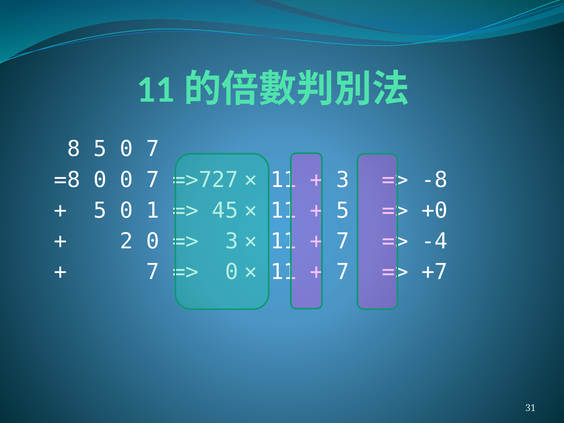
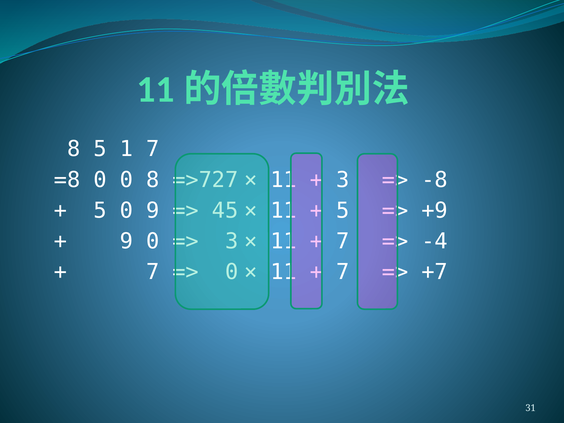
8 5 0: 0 -> 1 (126, 149)
0 0 7: 7 -> 8 (153, 180)
0 1: 1 -> 9 (153, 210)
+0: +0 -> +9 (435, 210)
2: 2 -> 9 (126, 241)
